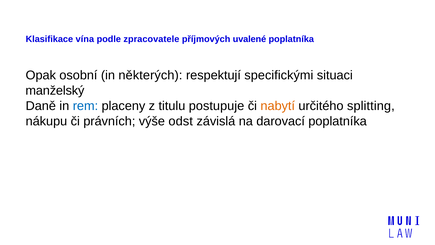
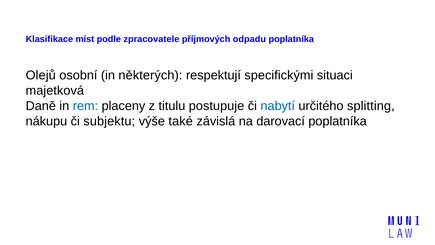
vína: vína -> míst (85, 39)
uvalené: uvalené -> odpadu (249, 39)
Opak: Opak -> Olejů (41, 75)
manželský: manželský -> majetková (55, 91)
nabytí colour: orange -> blue (278, 106)
právních: právních -> subjektu (109, 121)
odst: odst -> také (181, 121)
